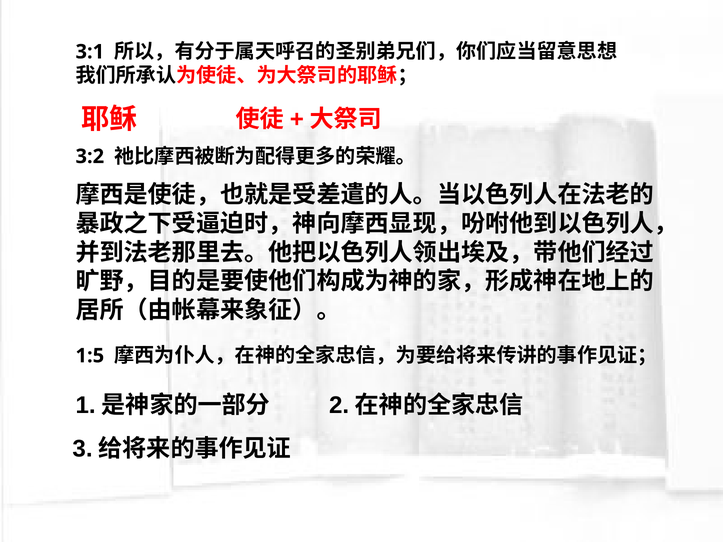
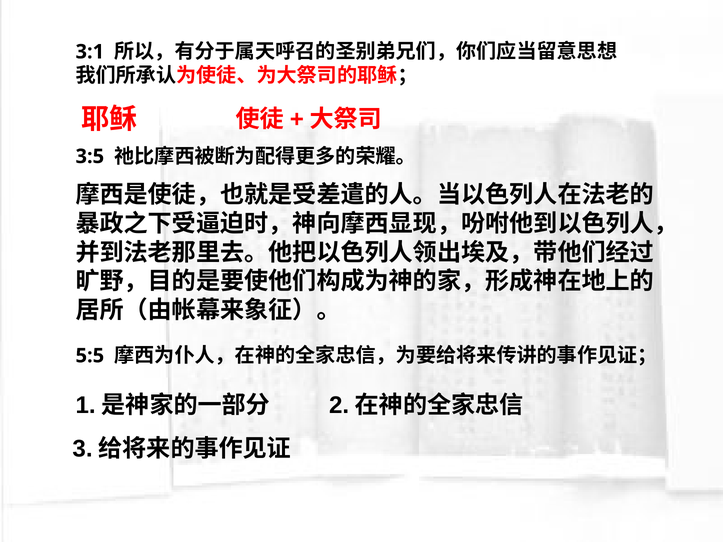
3:2: 3:2 -> 3:5 (90, 156)
1:5: 1:5 -> 5:5 (90, 356)
